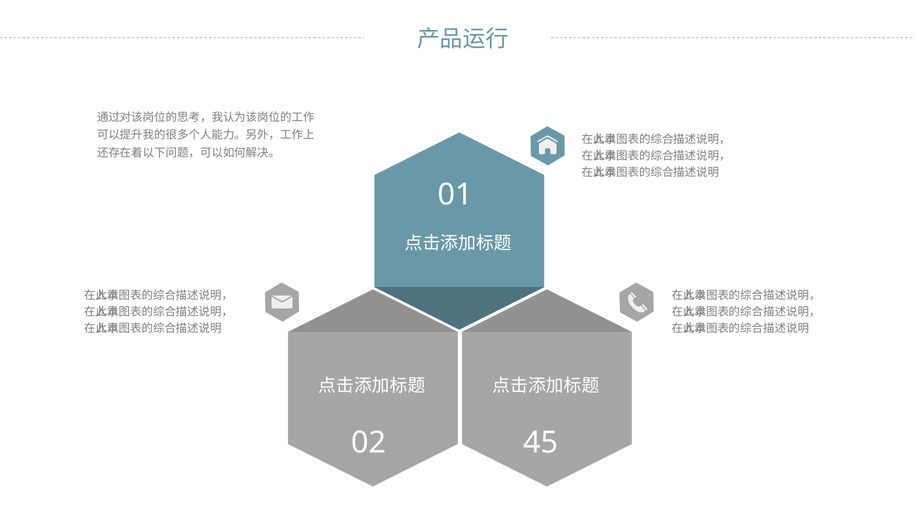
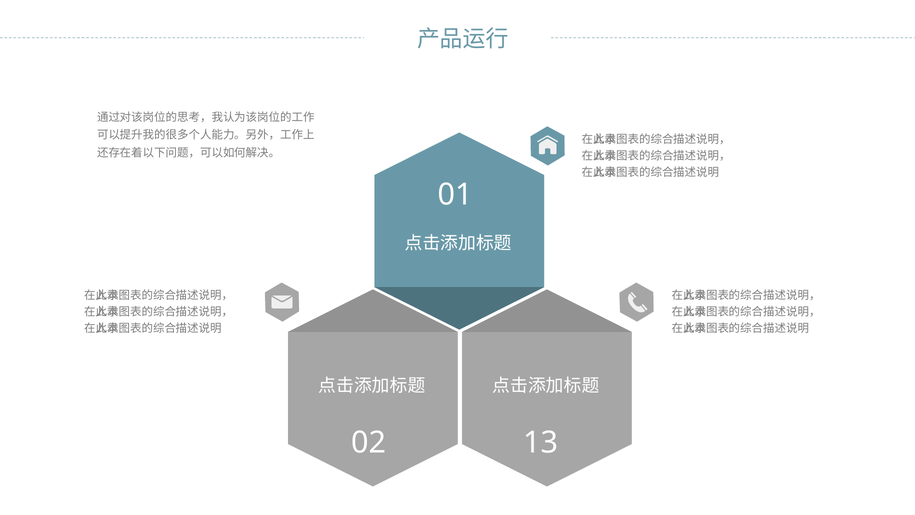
45: 45 -> 13 (541, 442)
